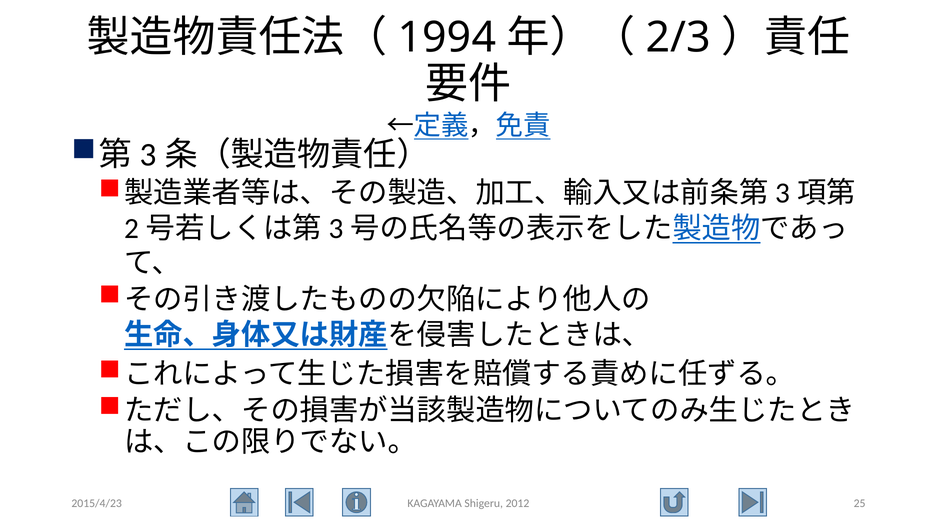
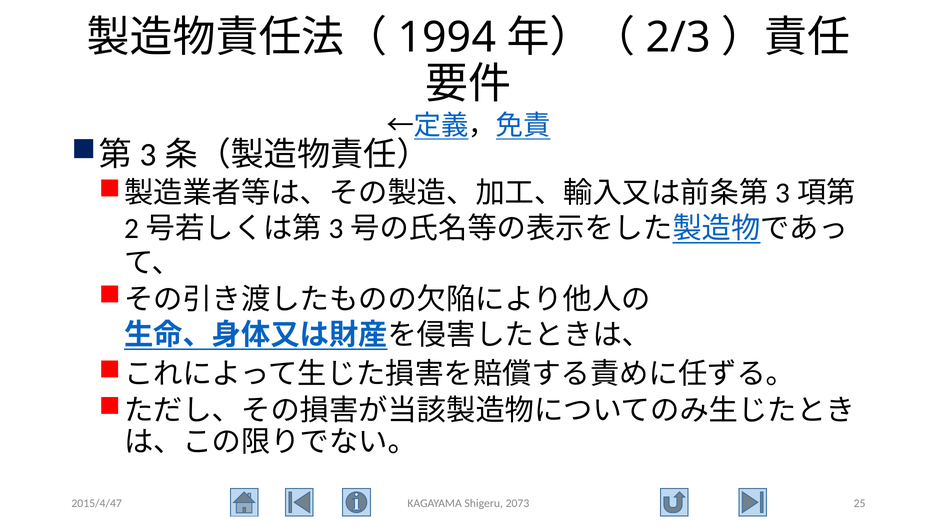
2015/4/23: 2015/4/23 -> 2015/4/47 (97, 503)
2012: 2012 -> 2073 (517, 503)
